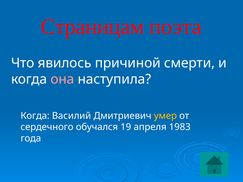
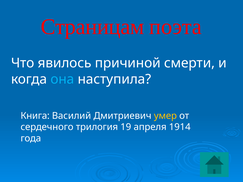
она colour: pink -> light blue (62, 79)
Когда: Когда -> Книга (35, 116)
обучался: обучался -> трилогия (97, 127)
1983: 1983 -> 1914 (180, 127)
